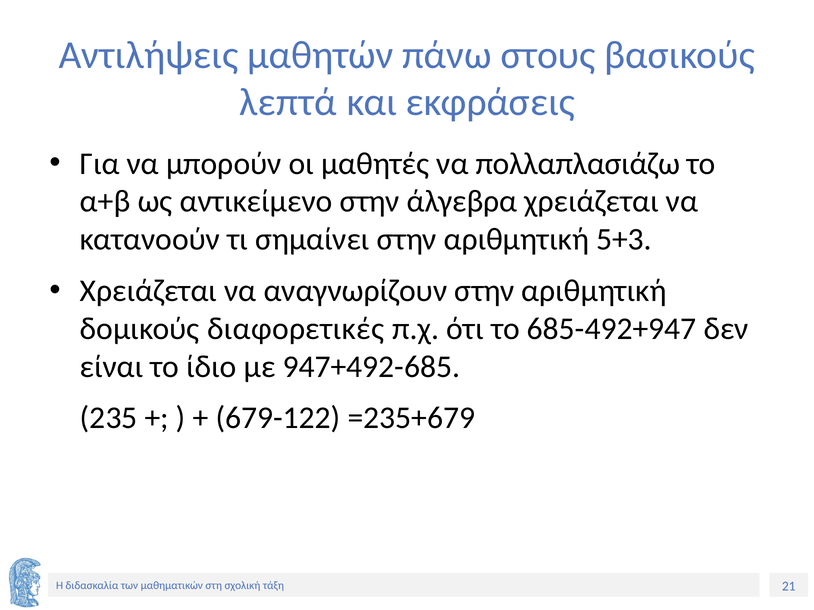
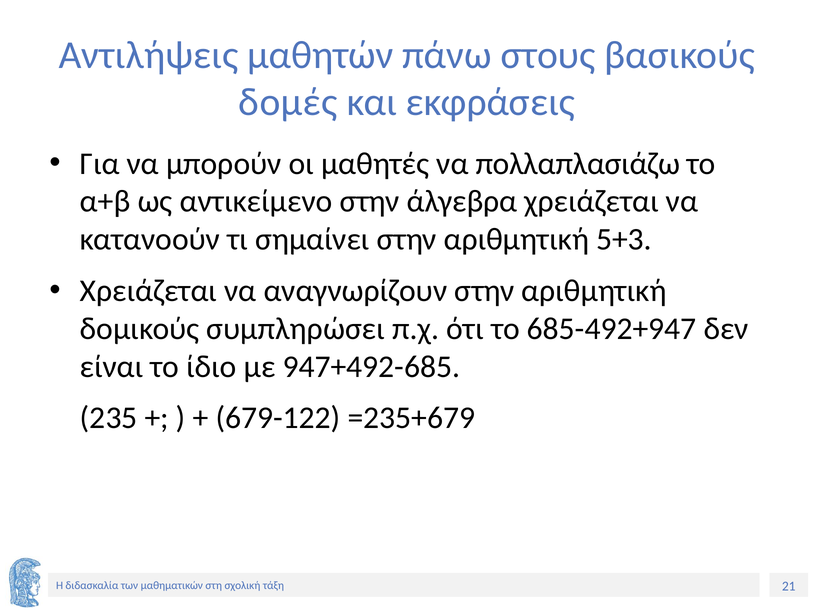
λεπτά: λεπτά -> δομές (288, 103)
διαφορετικές: διαφορετικές -> συμπληρώσει (296, 329)
